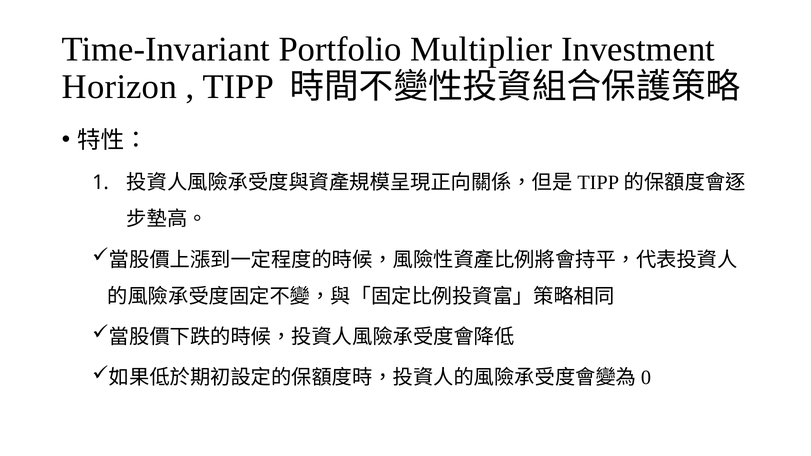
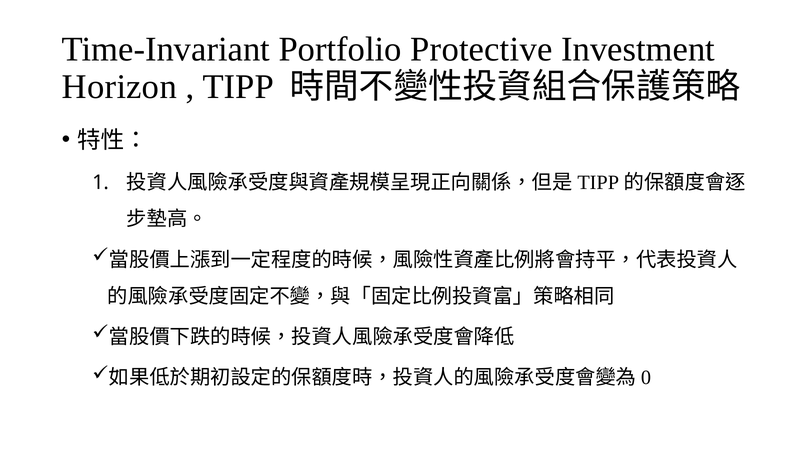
Multiplier: Multiplier -> Protective (481, 49)
